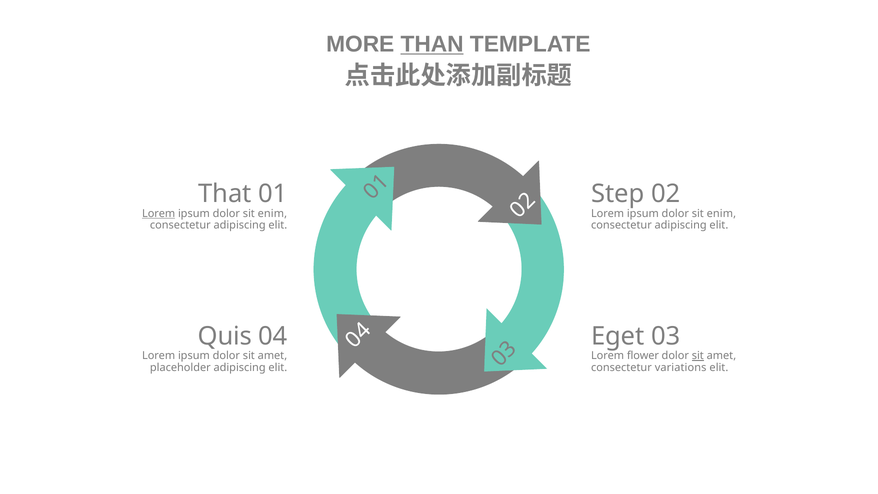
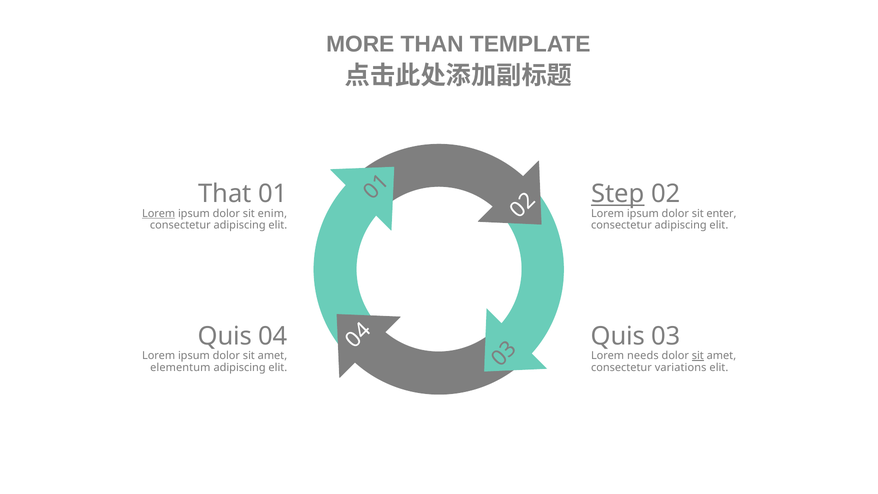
THAN underline: present -> none (432, 44)
Step underline: none -> present (618, 194)
enim: enim -> enter (721, 213)
Eget: Eget -> Quis (618, 336)
flower: flower -> needs (643, 356)
placeholder: placeholder -> elementum (180, 367)
